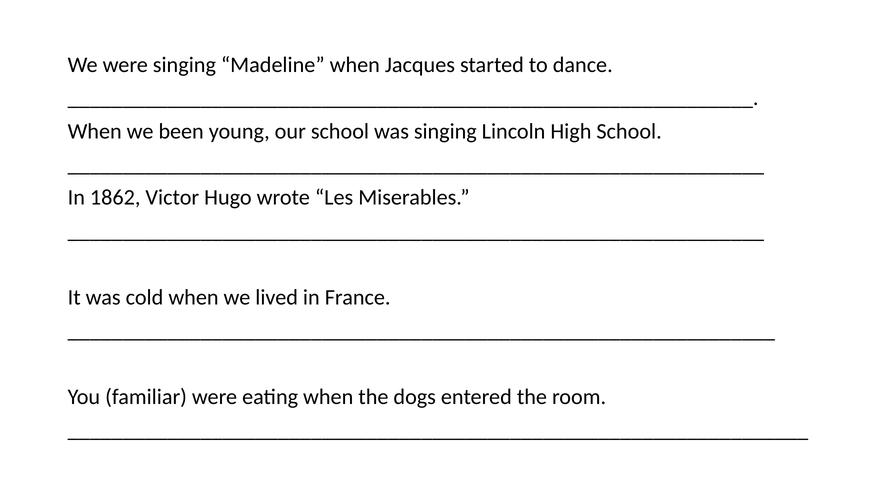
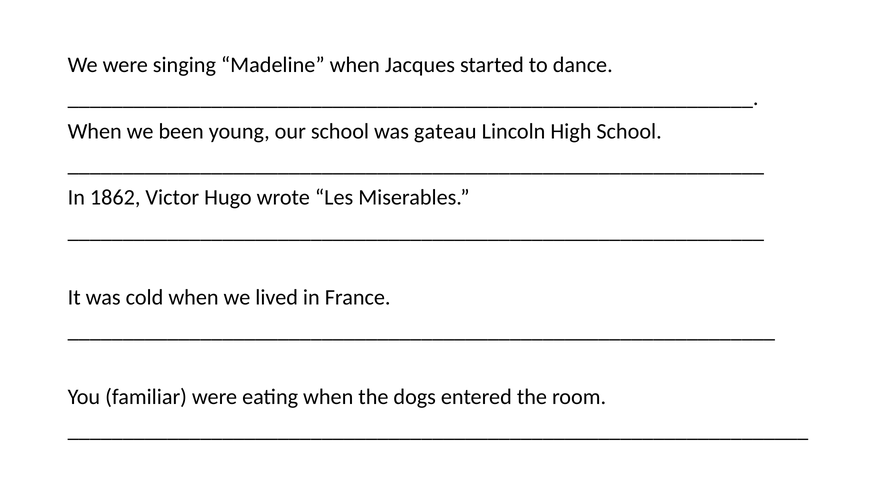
was singing: singing -> gateau (445, 131)
